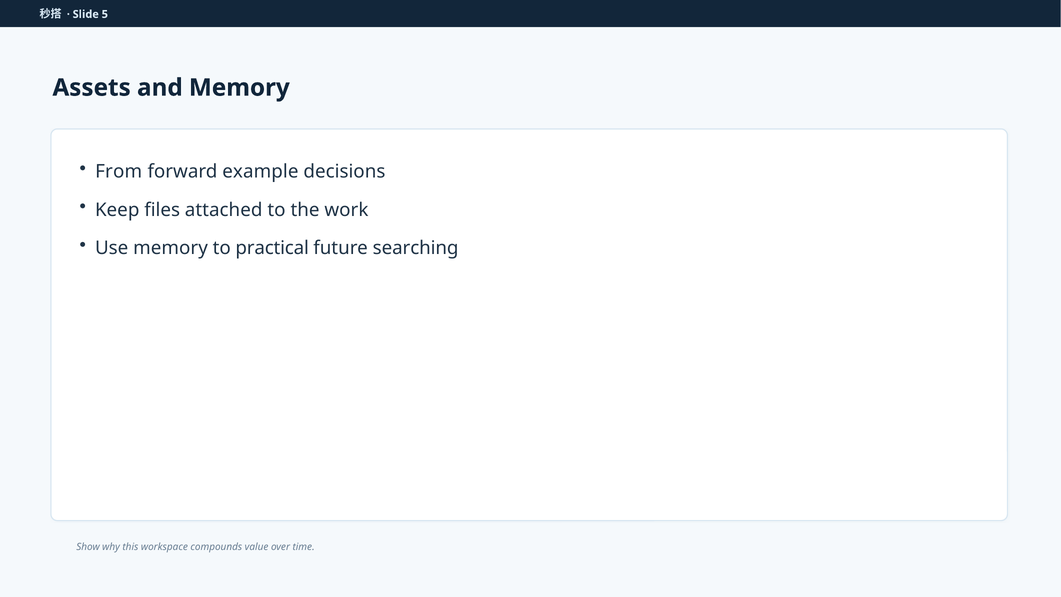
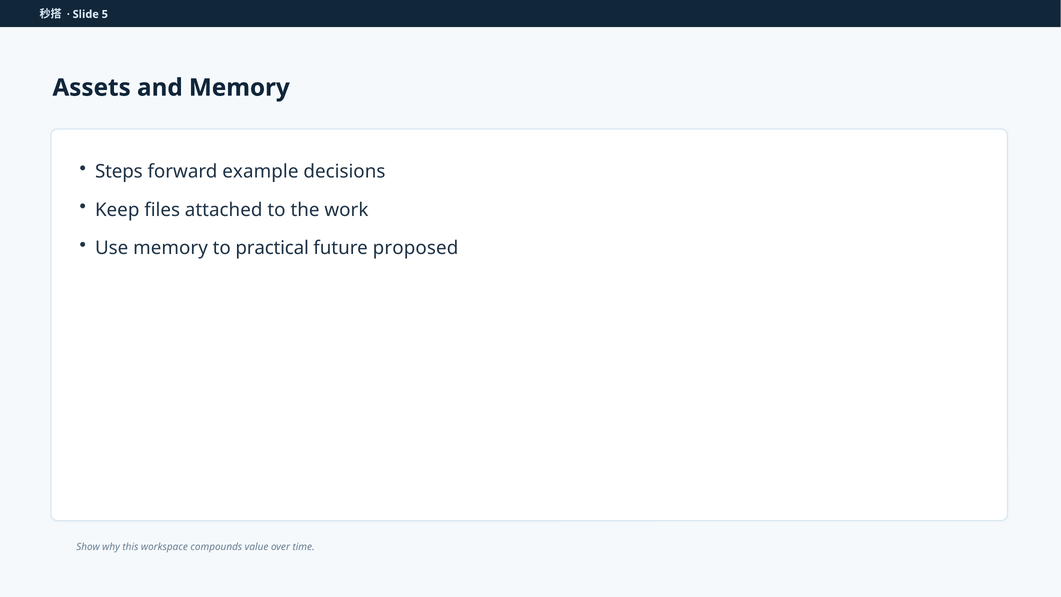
From: From -> Steps (119, 172)
searching: searching -> proposed (416, 248)
